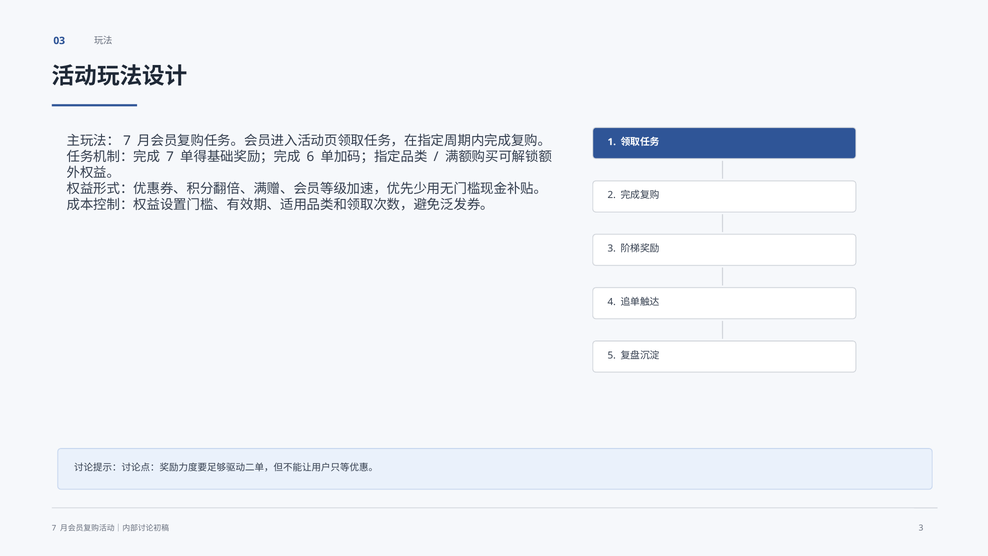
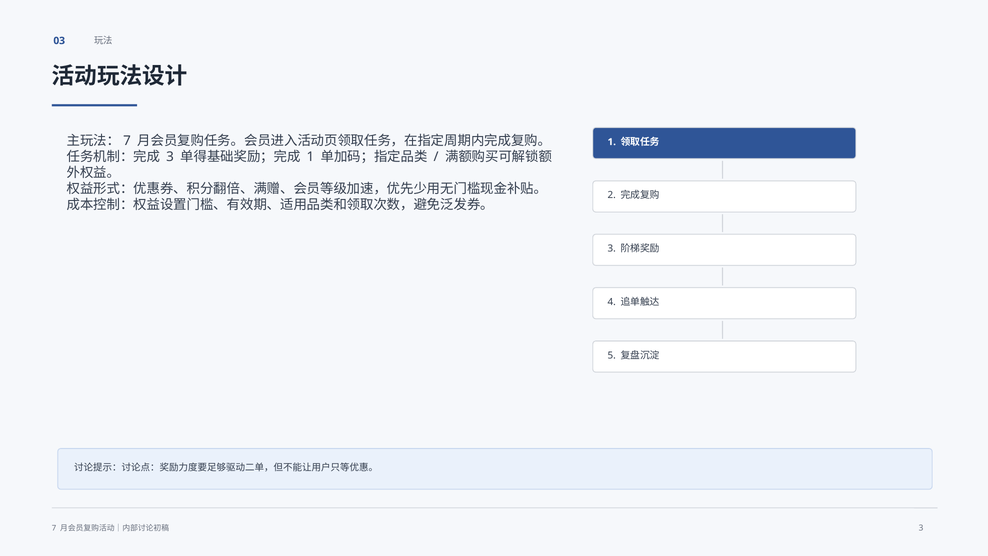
7: 7 -> 3 (170, 157)
6: 6 -> 1 (310, 157)
